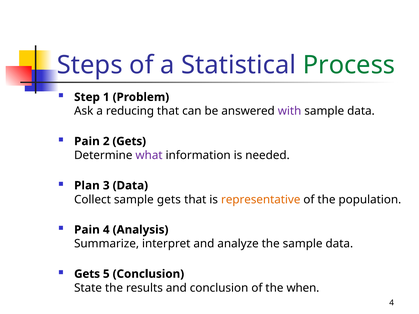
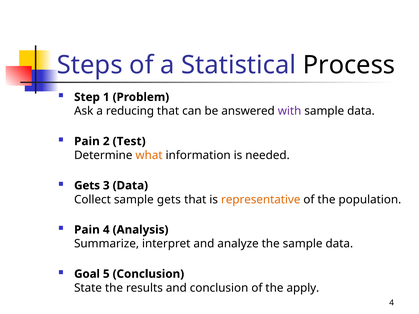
Process colour: green -> black (349, 65)
2 Gets: Gets -> Test (129, 141)
what colour: purple -> orange (149, 155)
Plan: Plan -> Gets (87, 186)
Gets: Gets -> Goal (87, 274)
when: when -> apply (303, 288)
